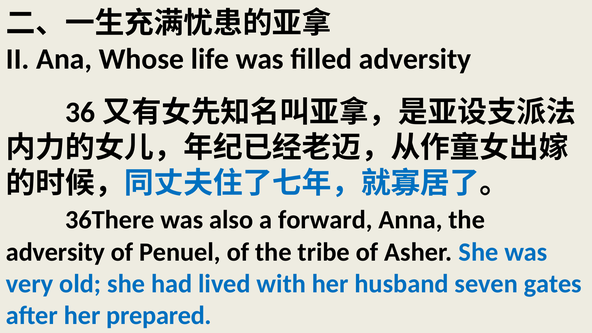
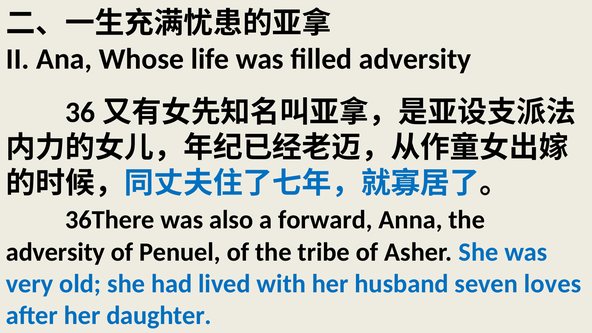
gates: gates -> loves (553, 284)
prepared: prepared -> daughter (159, 315)
